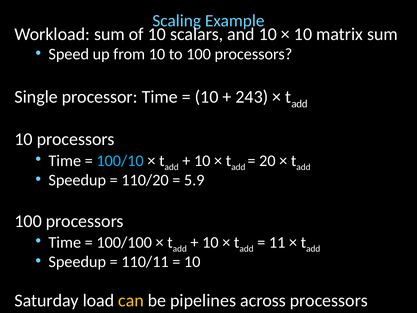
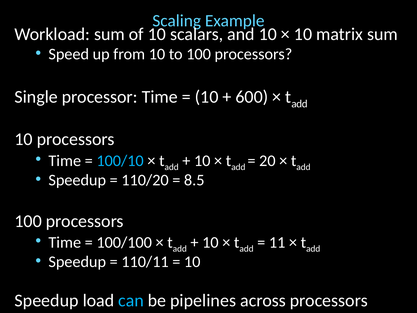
243: 243 -> 600 (252, 97)
5.9: 5.9 -> 8.5 (194, 180)
Saturday: Saturday -> Speedup (47, 300)
can colour: yellow -> light blue (131, 300)
